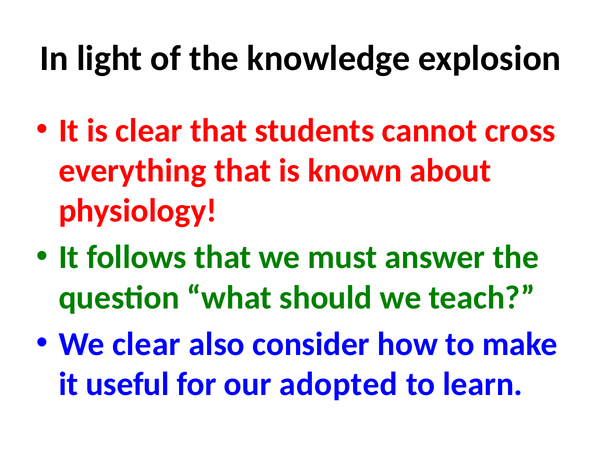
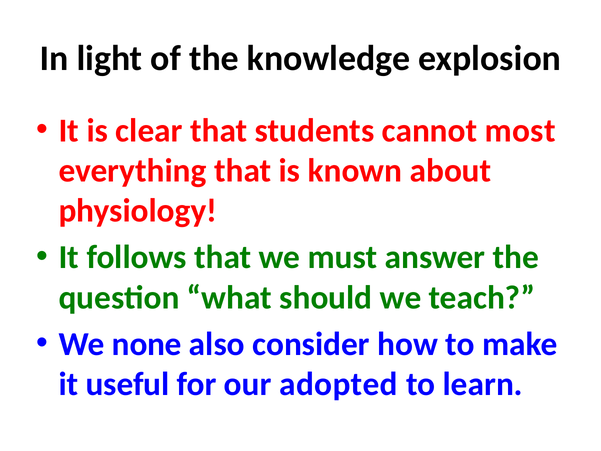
cross: cross -> most (520, 131)
We clear: clear -> none (147, 344)
